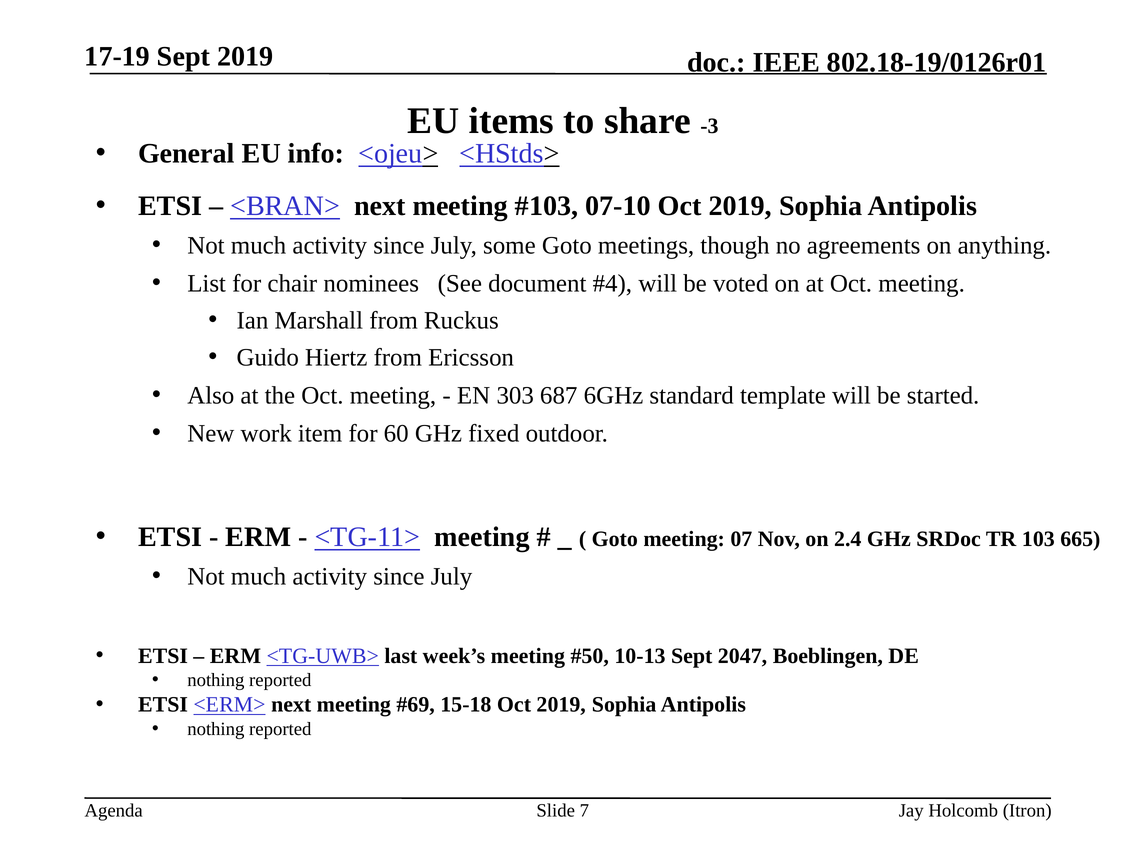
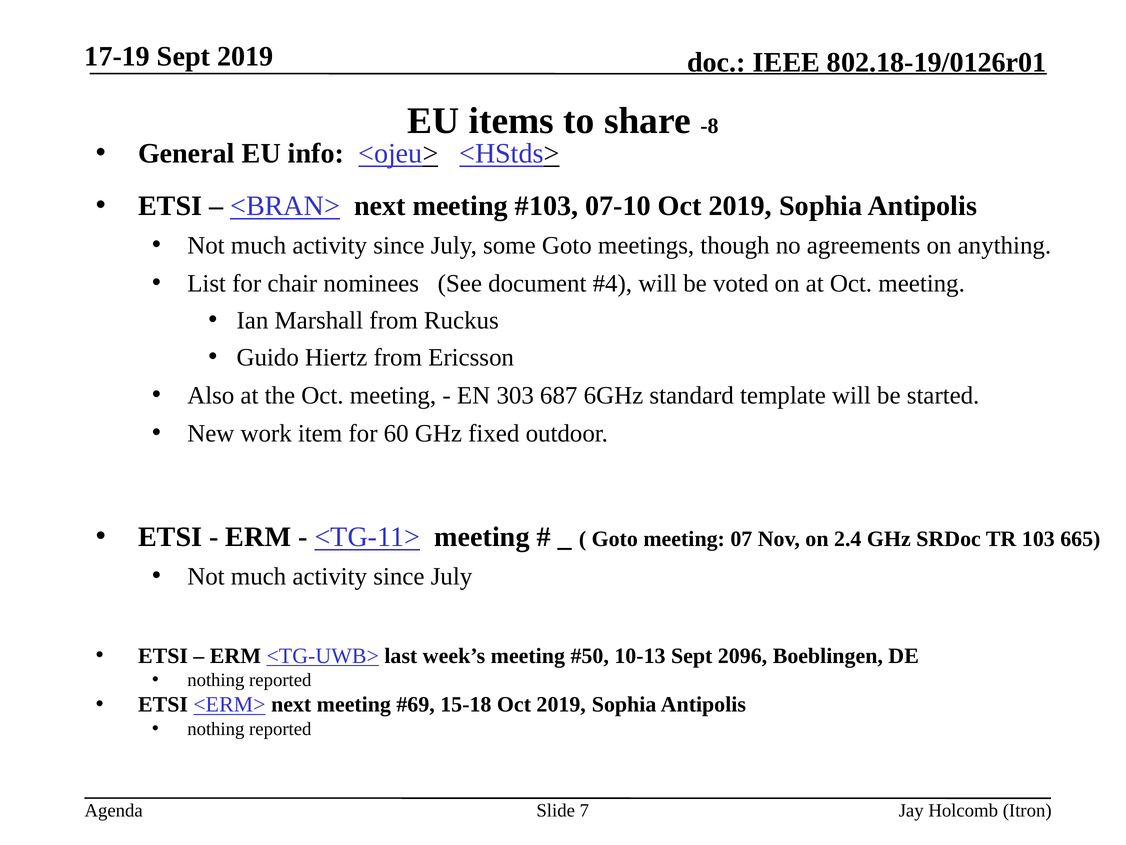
-3: -3 -> -8 (709, 126)
2047: 2047 -> 2096 (743, 656)
